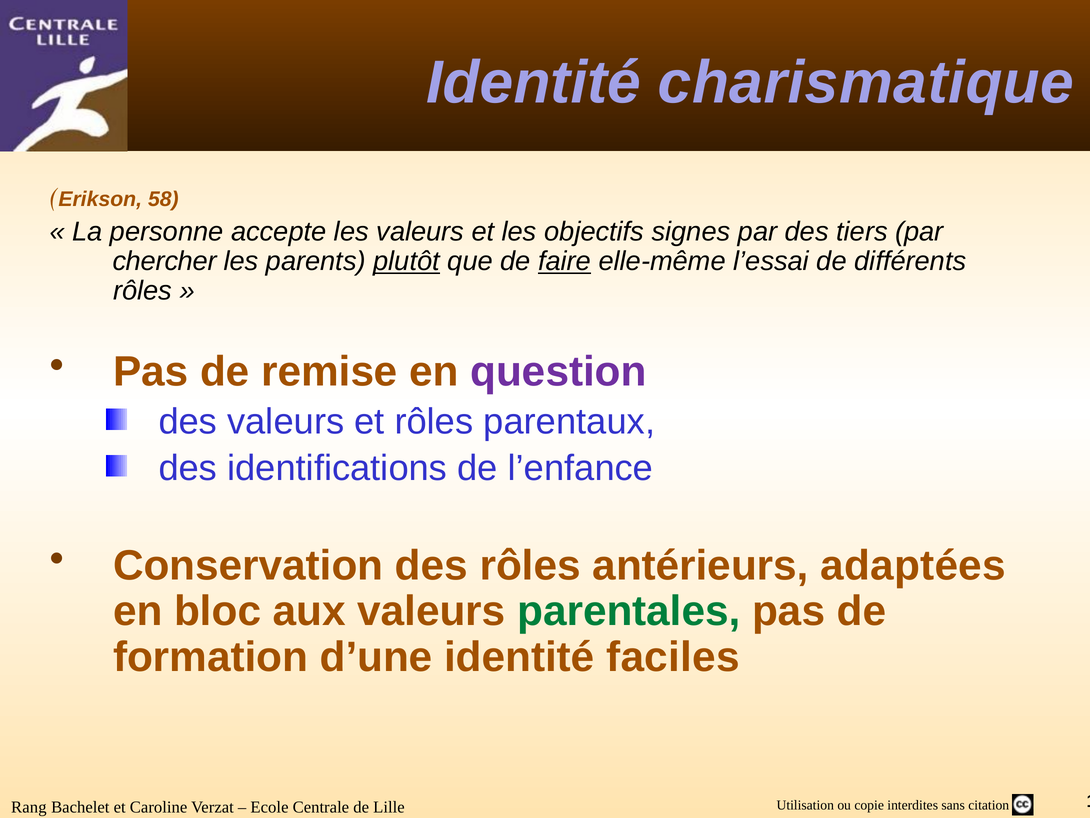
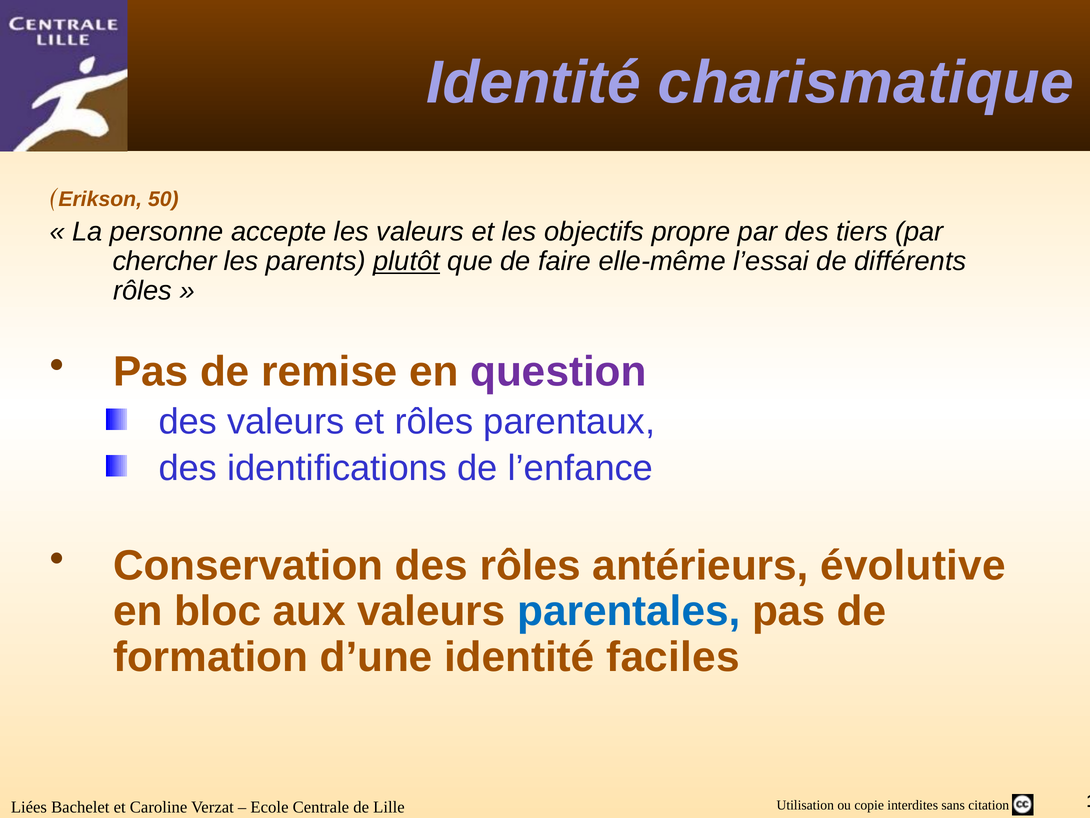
58: 58 -> 50 (163, 199)
signes: signes -> propre (691, 232)
faire underline: present -> none (565, 261)
adaptées: adaptées -> évolutive (913, 565)
parentales colour: green -> blue (629, 611)
Rang: Rang -> Liées (29, 807)
